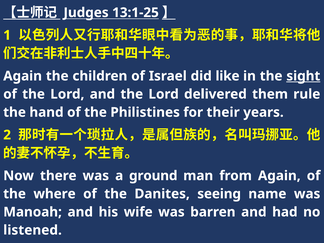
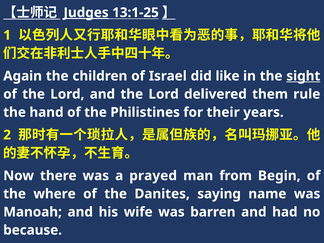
Judges underline: none -> present (86, 13)
ground: ground -> prayed (153, 176)
from Again: Again -> Begin (279, 176)
seeing: seeing -> saying (219, 194)
listened: listened -> because (33, 230)
